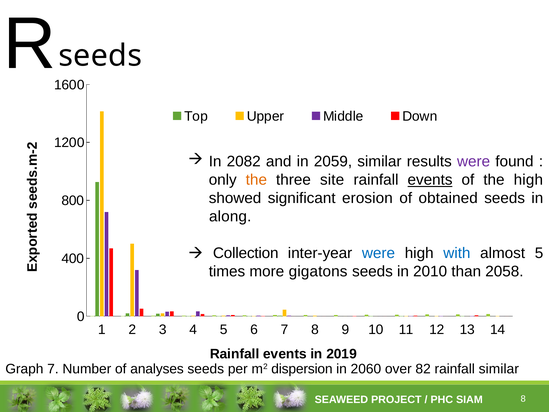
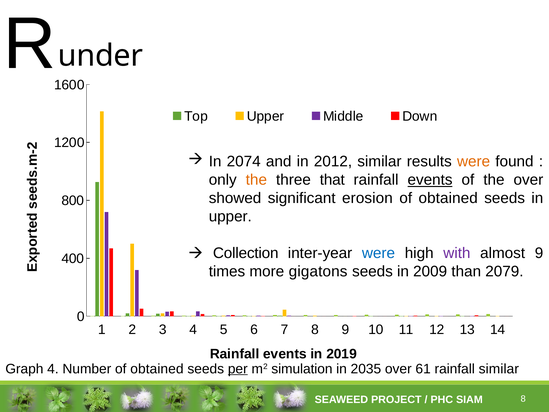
seeds: seeds -> under (100, 56)
2082: 2082 -> 2074 (244, 161)
2059: 2059 -> 2012 (333, 161)
were colour: purple -> orange (474, 161)
site: site -> that (332, 180)
the high: high -> over (528, 180)
along: along -> upper (230, 216)
with colour: blue -> purple (457, 253)
almost 5: 5 -> 9 (539, 253)
2010: 2010 -> 2009 (430, 271)
2058: 2058 -> 2079 (504, 271)
Graph 7: 7 -> 4 (53, 369)
Number of analyses: analyses -> obtained (157, 369)
per underline: none -> present (238, 369)
dispersion: dispersion -> simulation (302, 369)
2060: 2060 -> 2035 (366, 369)
82: 82 -> 61 (423, 369)
